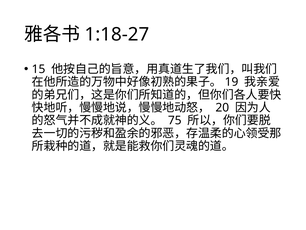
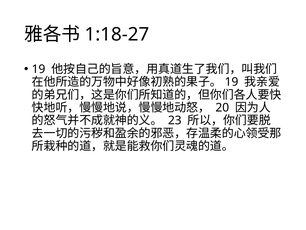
15: 15 -> 19 (39, 69)
75: 75 -> 23 (175, 120)
